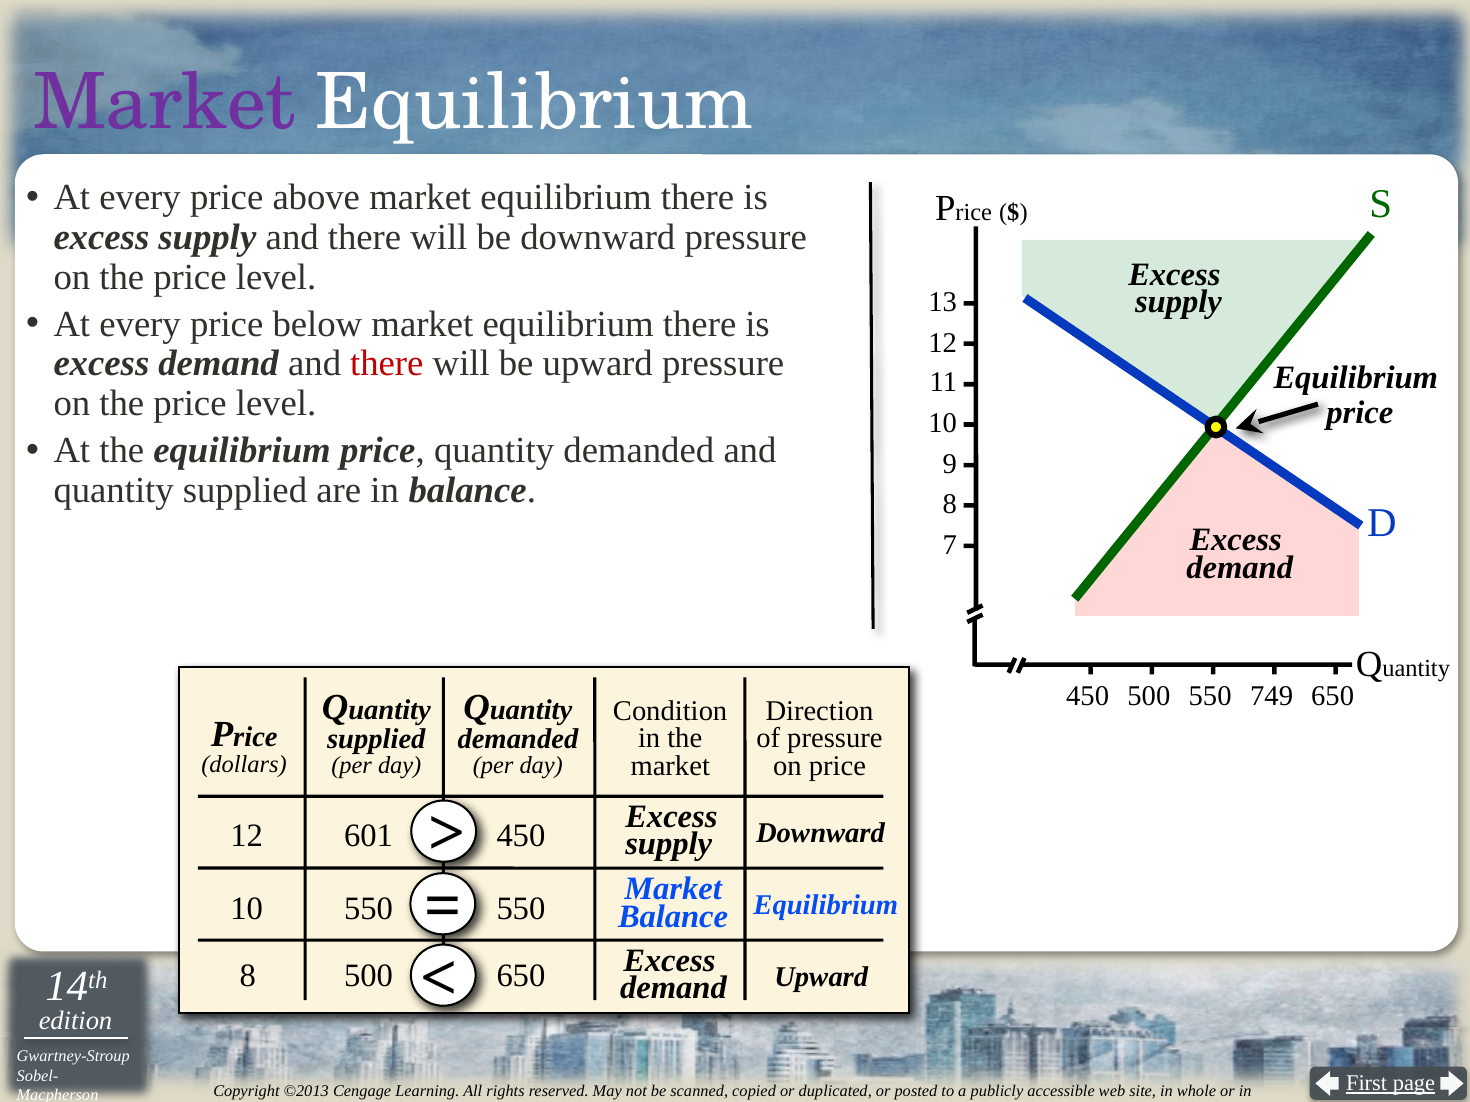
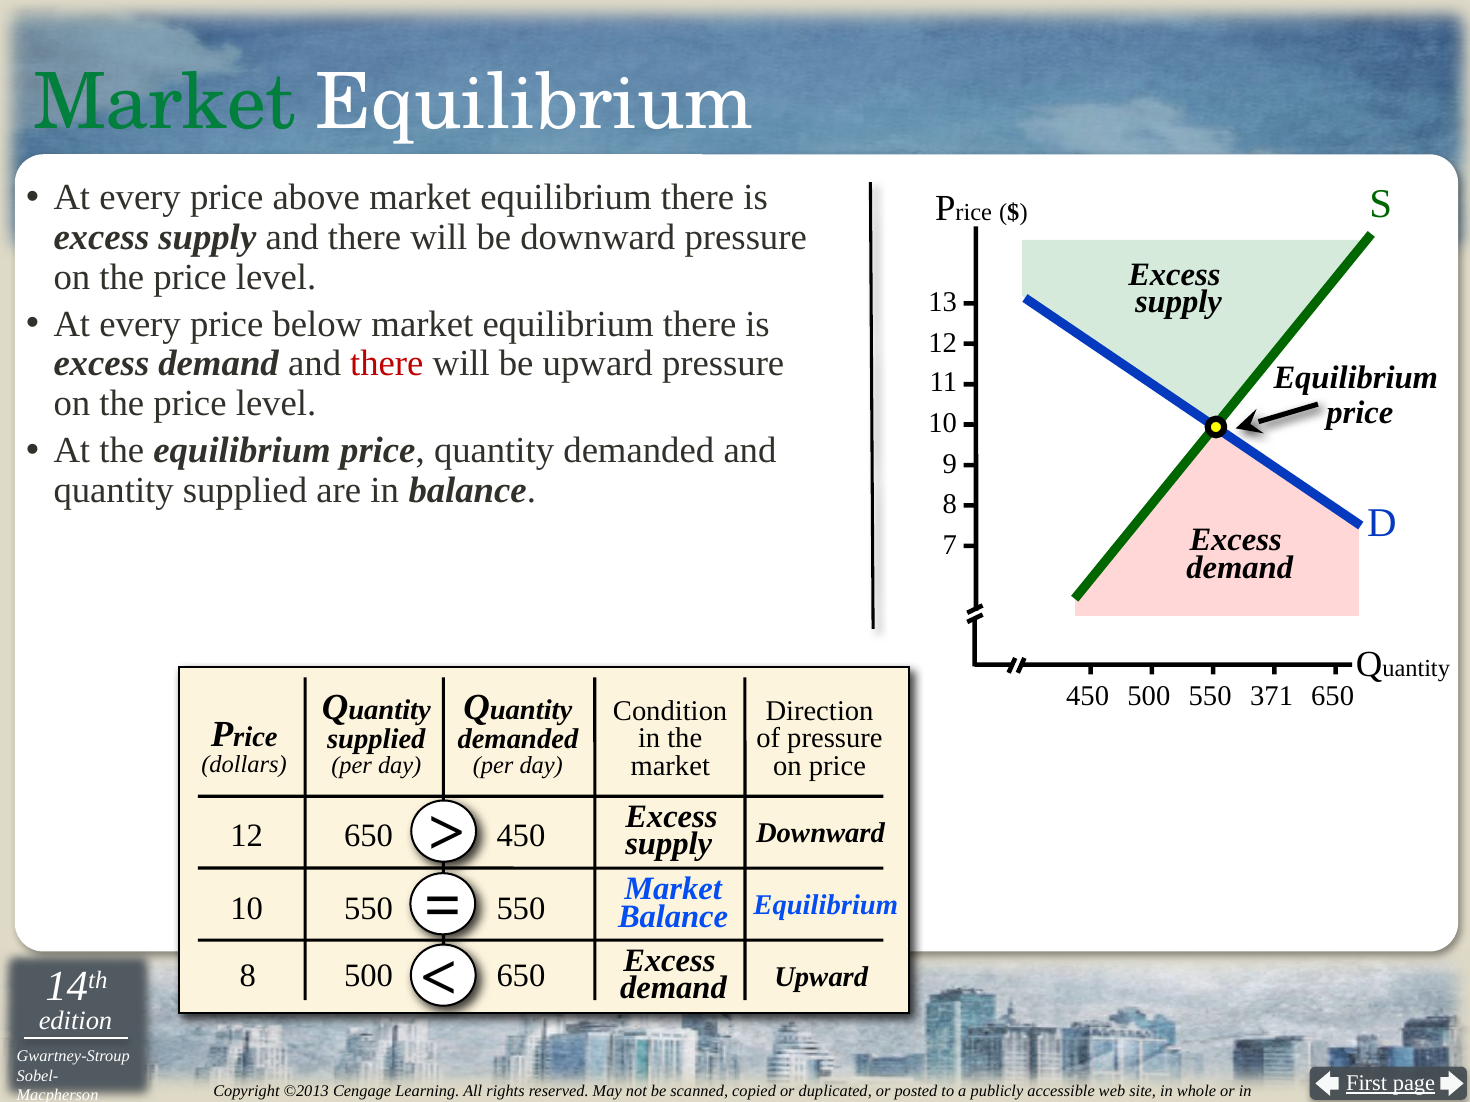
Market colour: purple -> green (164, 103)
749: 749 -> 371 (1272, 696)
12 601: 601 -> 650 (369, 837)
